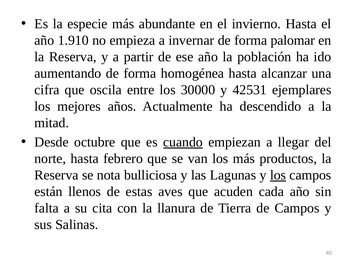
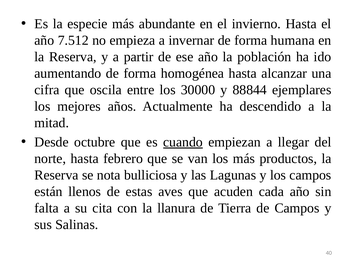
1.910: 1.910 -> 7.512 (73, 40)
palomar: palomar -> humana (293, 40)
42531: 42531 -> 88844 (250, 90)
los underline: present -> none (278, 175)
